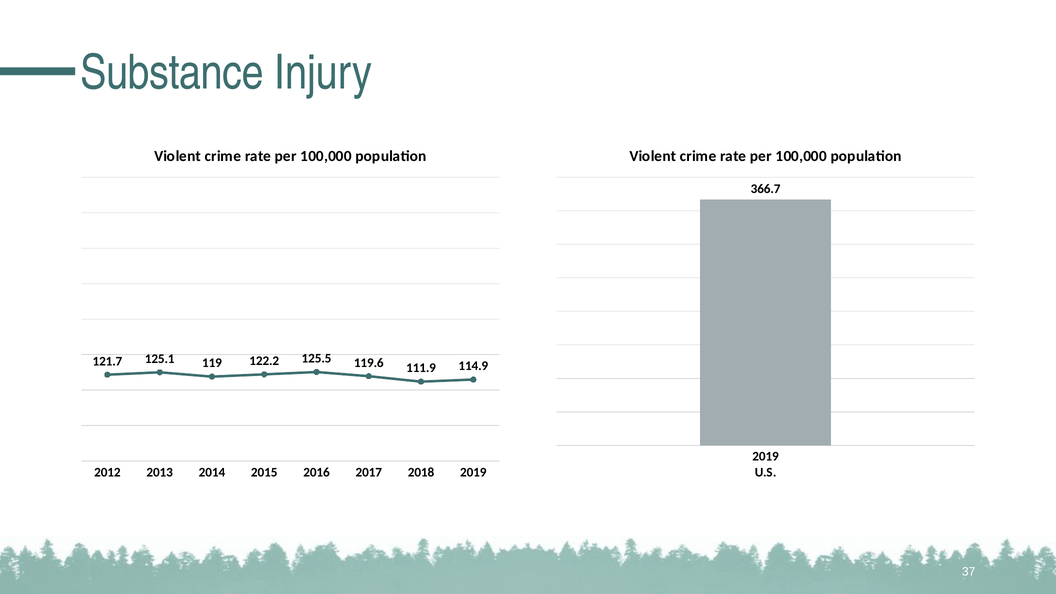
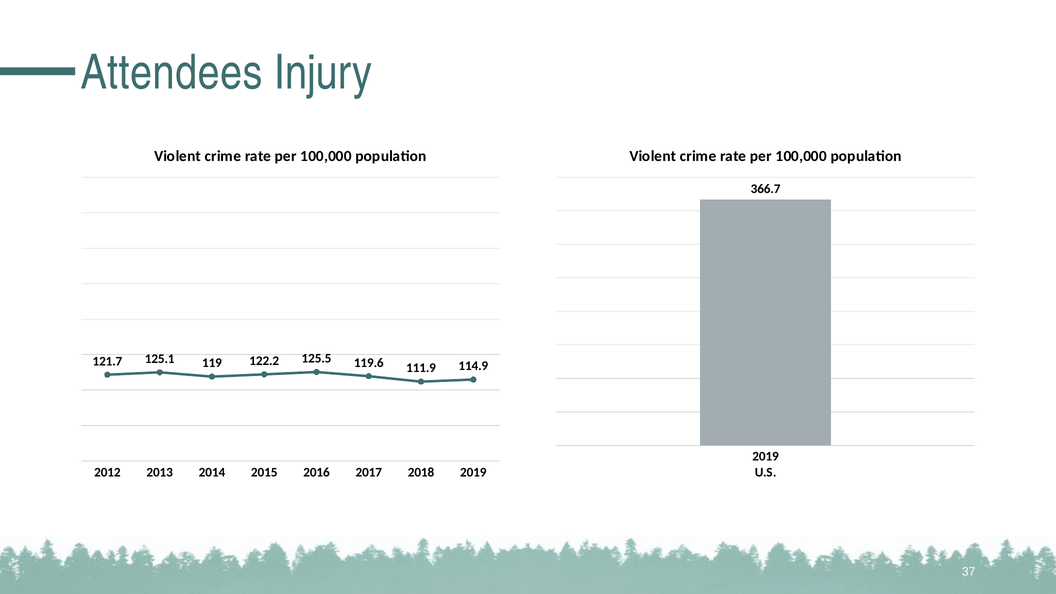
Substance: Substance -> Attendees (172, 73)
